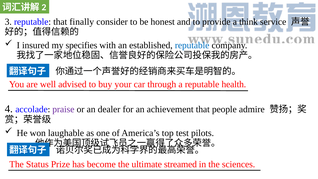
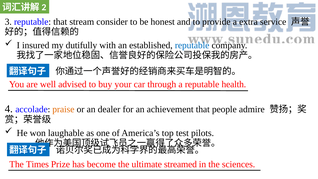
finally: finally -> stream (82, 22)
think: think -> extra (248, 22)
specifies: specifies -> dutifully (81, 45)
praise colour: purple -> orange (63, 109)
Status: Status -> Times (37, 164)
